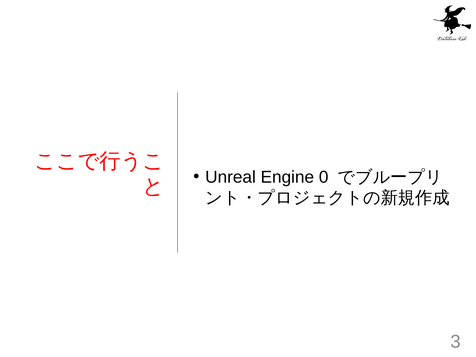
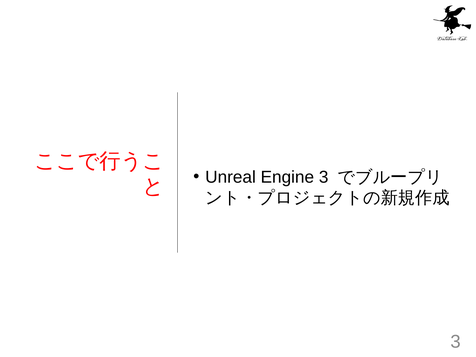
Engine 0: 0 -> 3 (324, 177)
